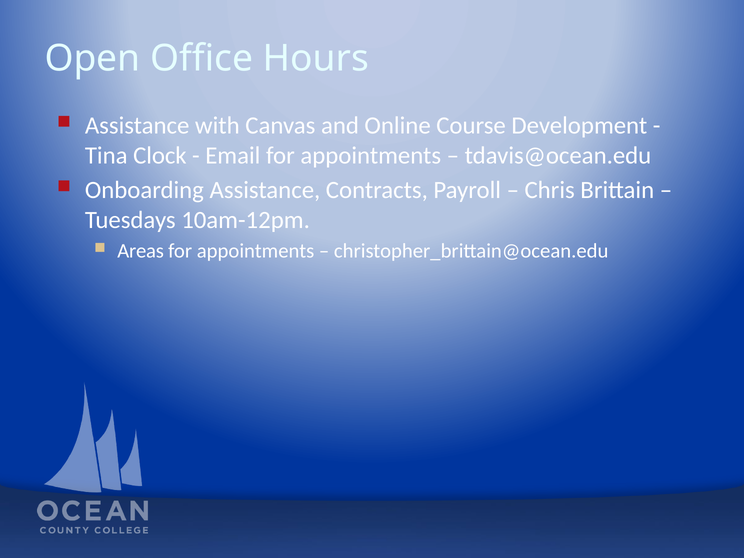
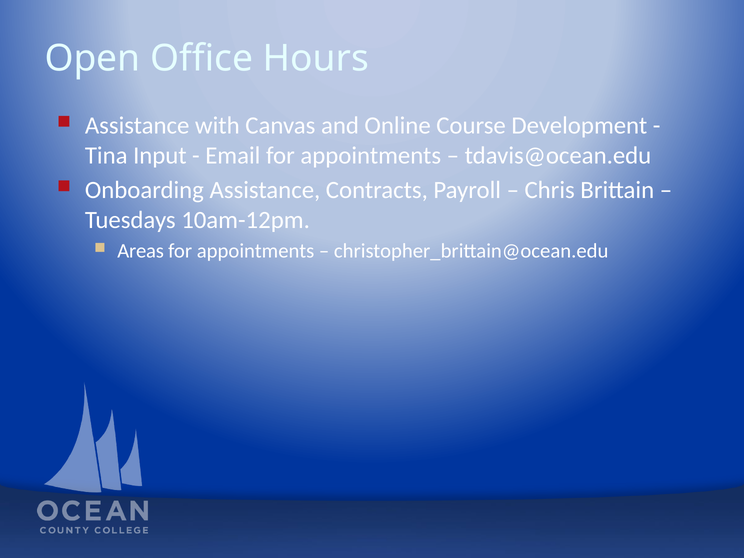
Clock: Clock -> Input (160, 155)
